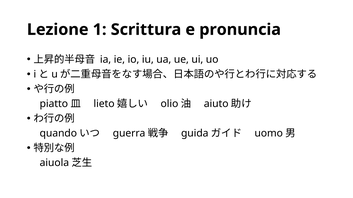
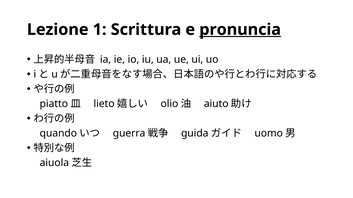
pronuncia underline: none -> present (240, 30)
